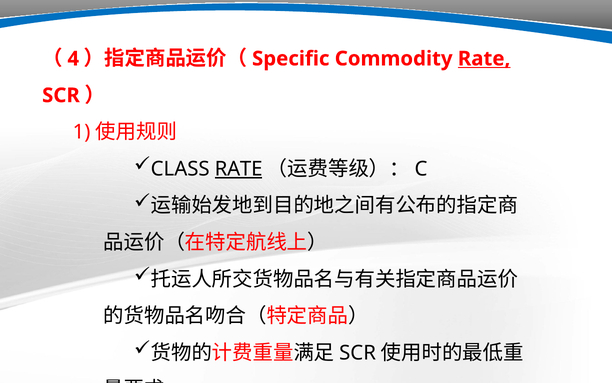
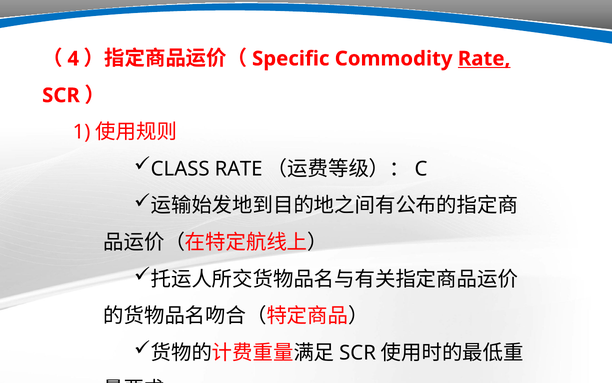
RATE underline: present -> none (239, 169)
